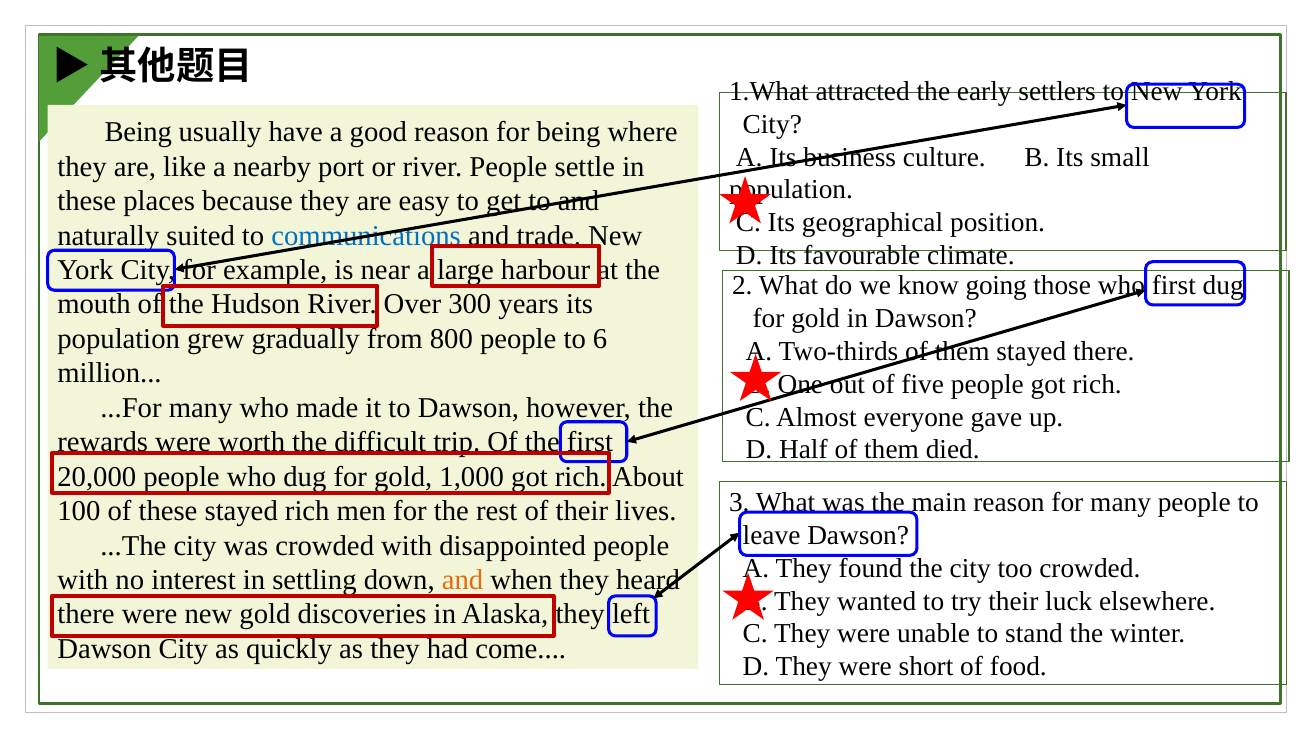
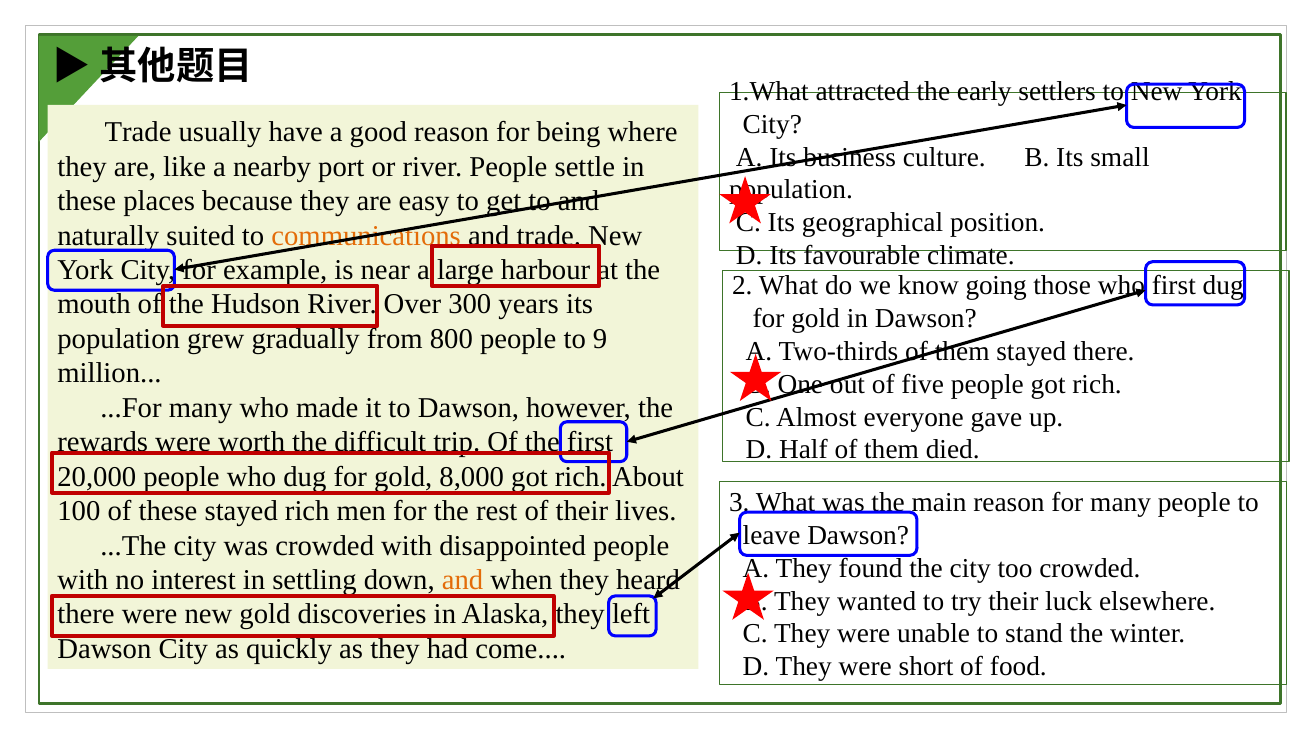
Being: Being -> Trade (138, 132)
communications colour: blue -> orange (366, 236)
6: 6 -> 9 (600, 339)
1,000: 1,000 -> 8,000 (472, 477)
